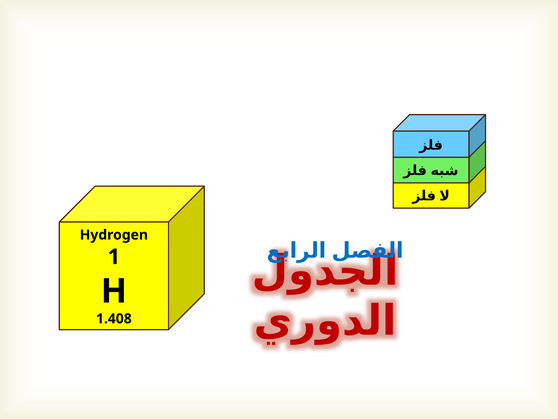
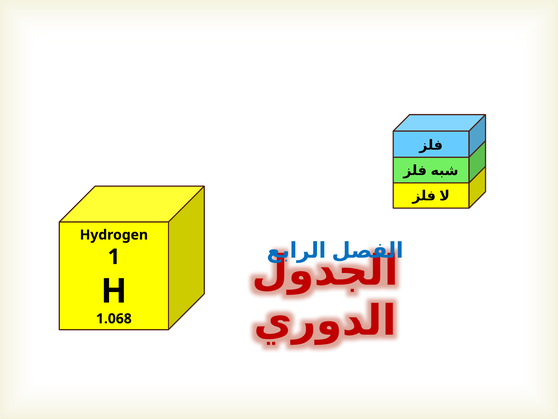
1.408: 1.408 -> 1.068 (114, 318)
